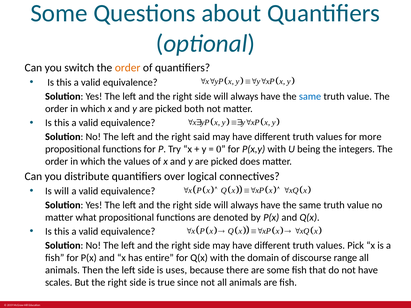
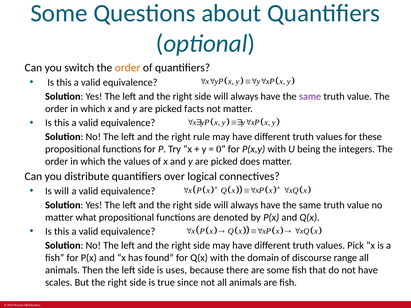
same colour: blue -> purple (310, 97)
both: both -> facts (194, 109)
said: said -> rule (202, 137)
more: more -> these (370, 137)
entire: entire -> found (159, 258)
